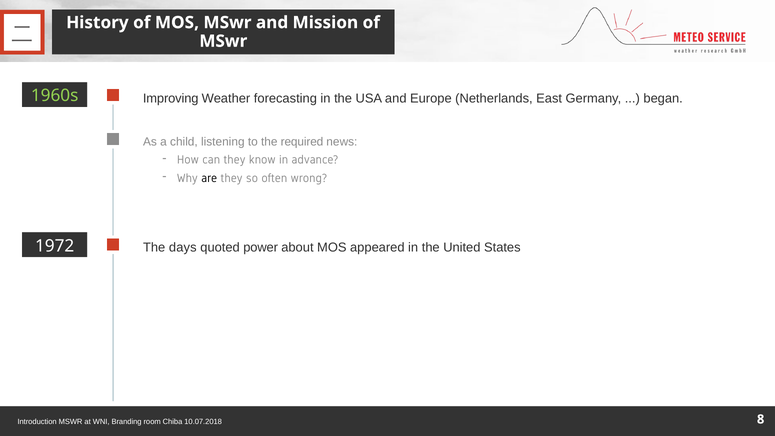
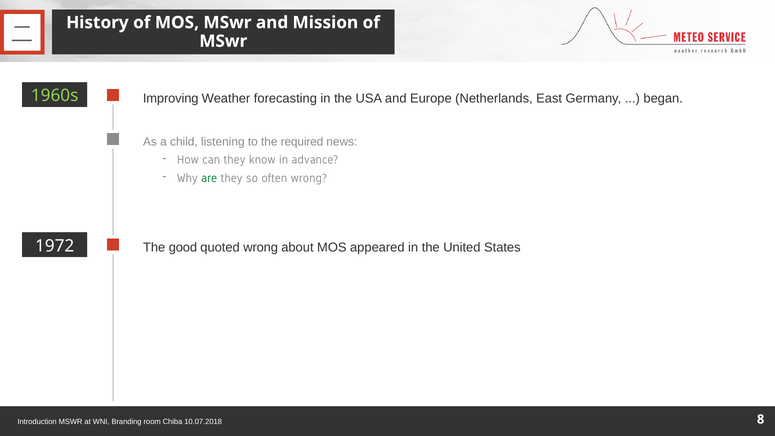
are colour: black -> green (209, 178)
days: days -> good (183, 247)
quoted power: power -> wrong (261, 247)
